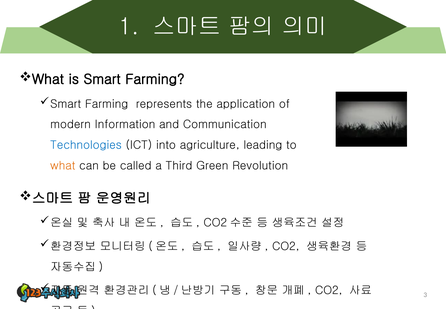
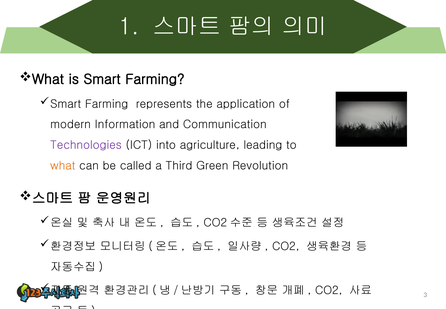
Technologies colour: blue -> purple (86, 145)
